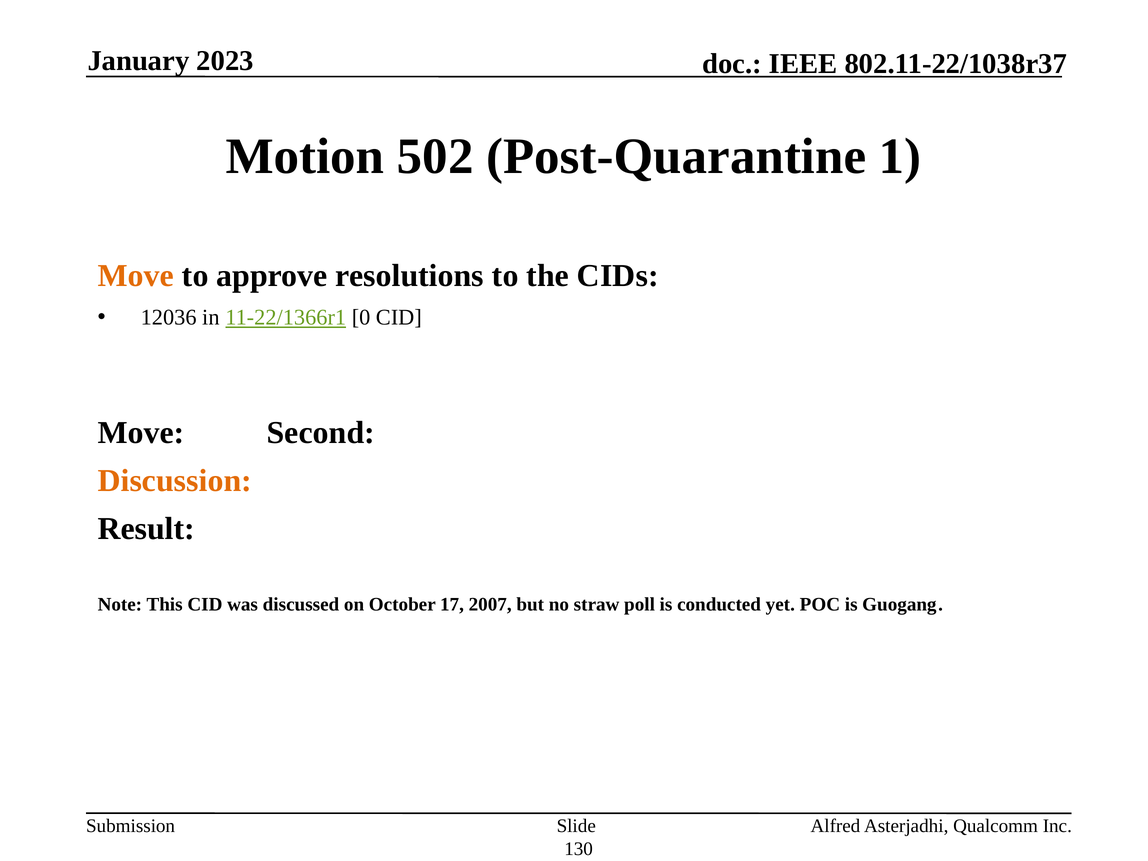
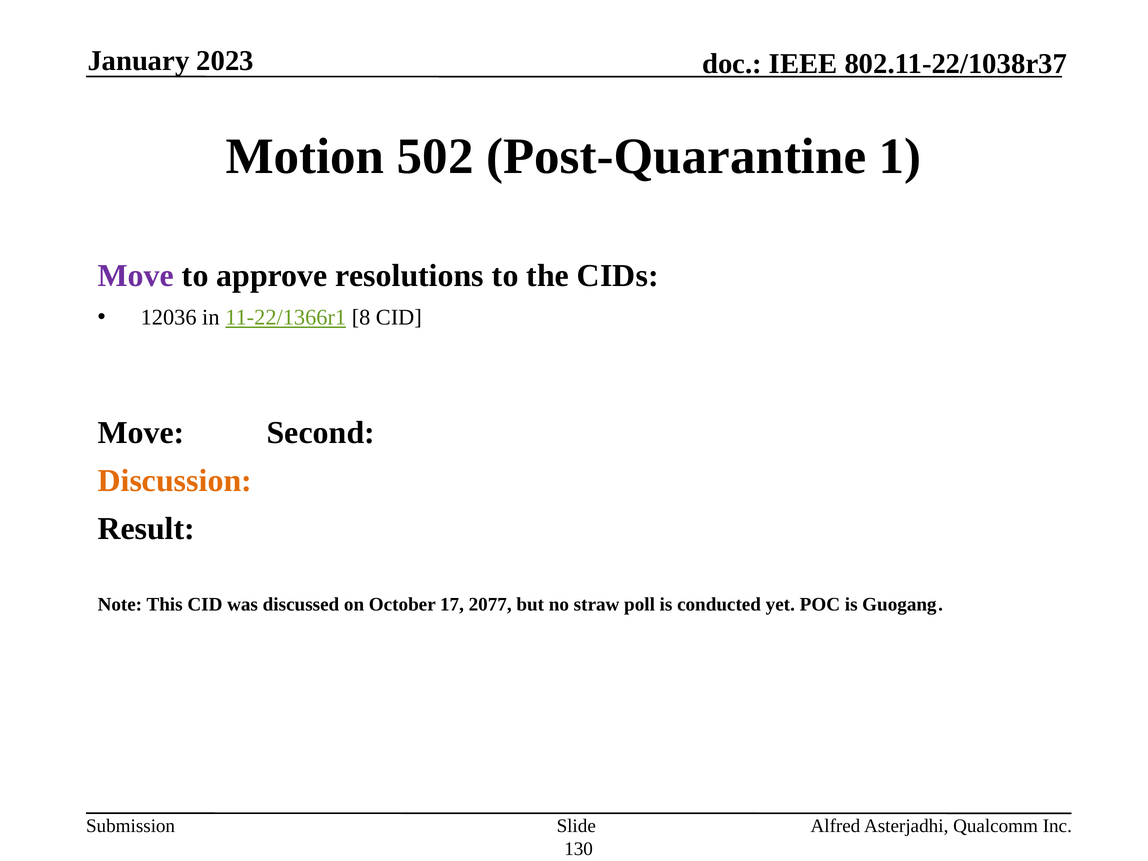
Move colour: orange -> purple (136, 276)
0: 0 -> 8 (361, 317)
2007: 2007 -> 2077 (490, 604)
